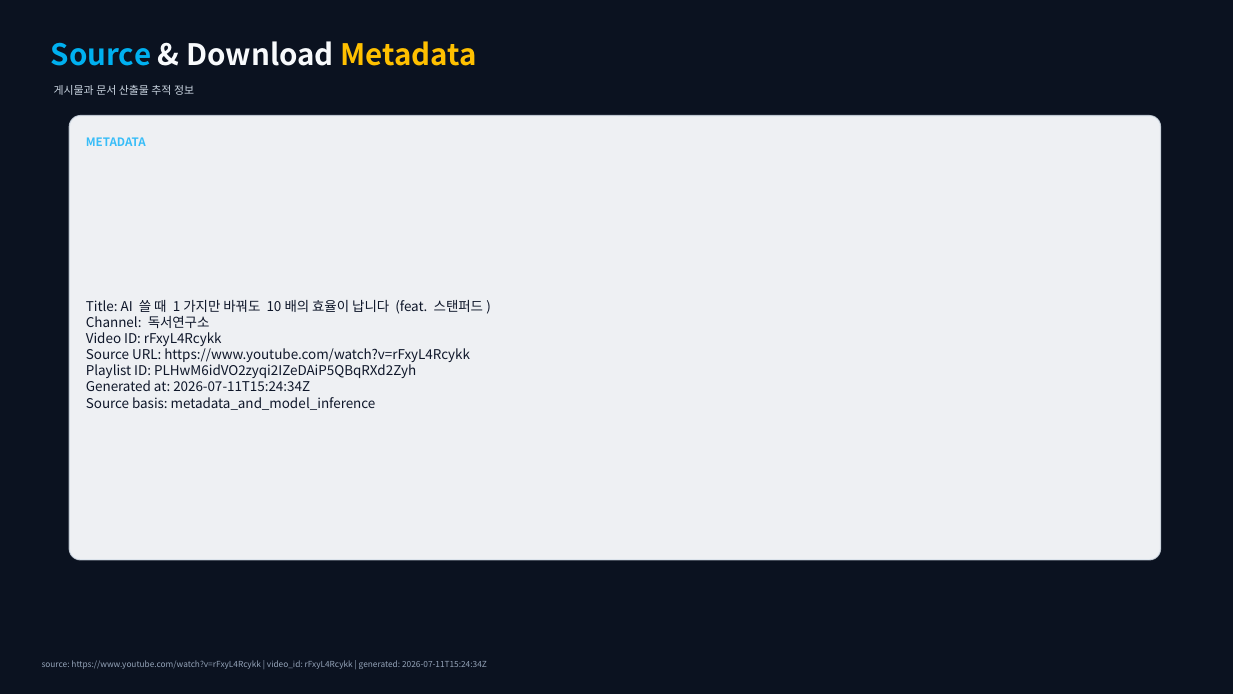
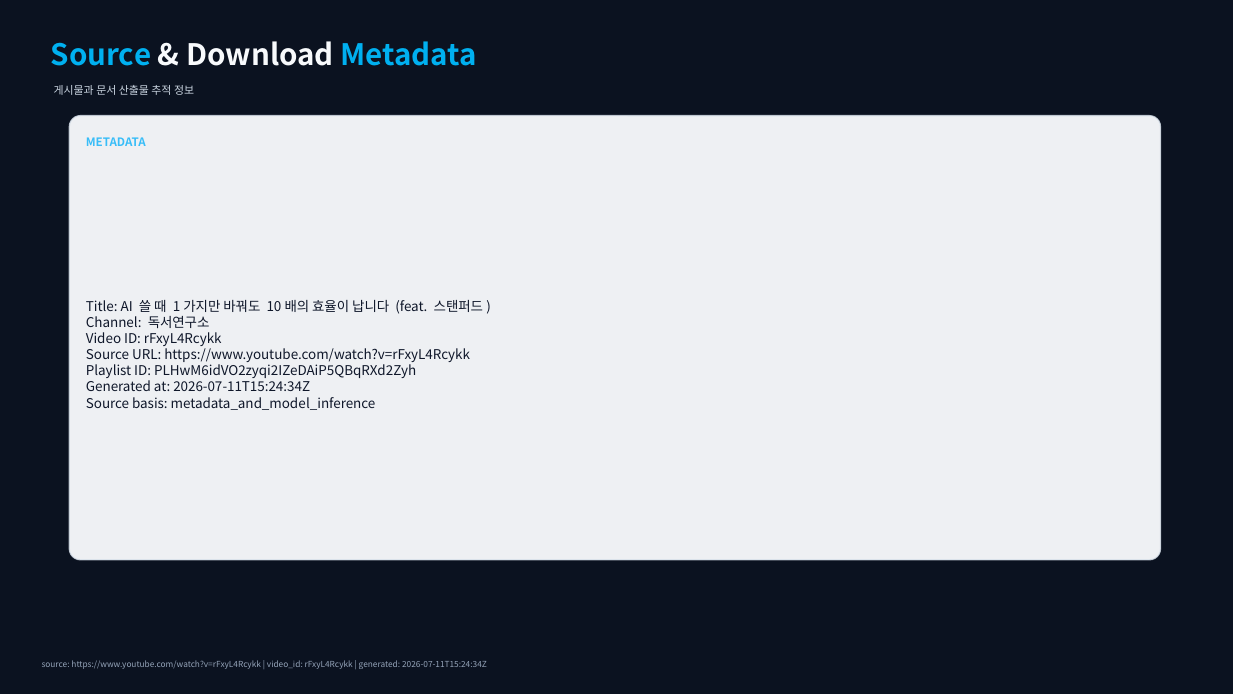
Metadata colour: yellow -> light blue (409, 55)
